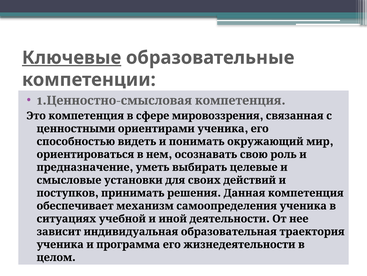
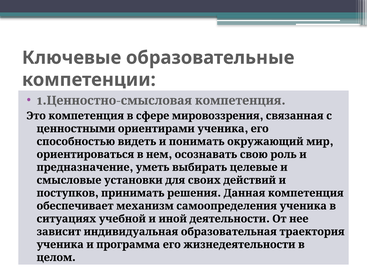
Ключевые underline: present -> none (72, 58)
